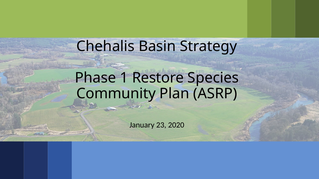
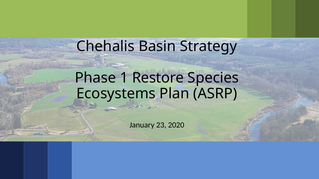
Community: Community -> Ecosystems (116, 94)
